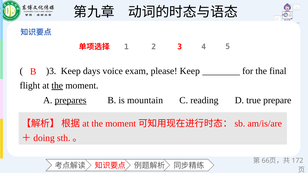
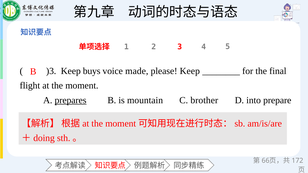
days: days -> buys (92, 71)
exam: exam -> made (137, 71)
the underline: present -> none (57, 86)
reading: reading -> brother (204, 100)
true: true -> into (254, 100)
